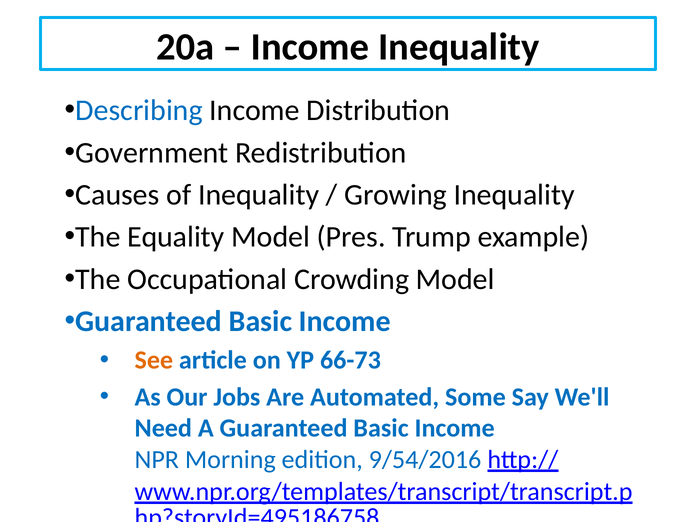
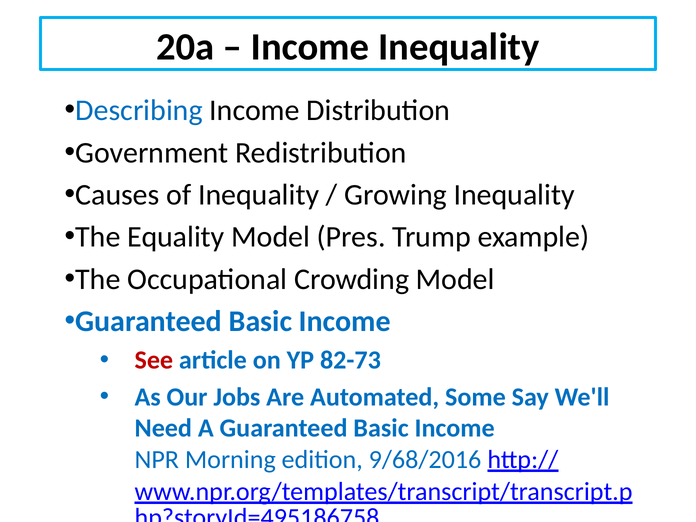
See colour: orange -> red (154, 360)
66-73: 66-73 -> 82-73 (350, 360)
9/54/2016: 9/54/2016 -> 9/68/2016 (425, 460)
